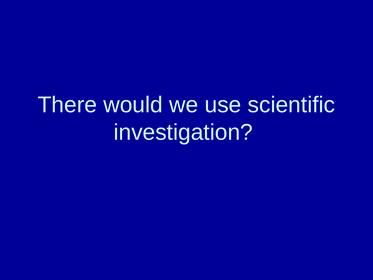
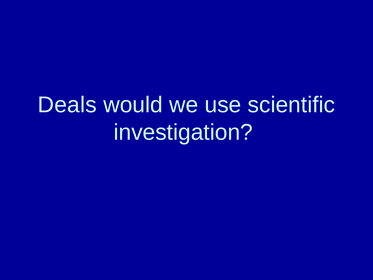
There: There -> Deals (67, 105)
